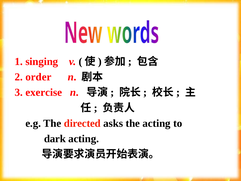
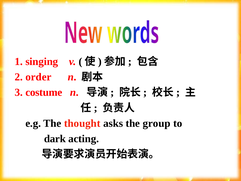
exercise: exercise -> costume (44, 92)
directed: directed -> thought (82, 123)
the acting: acting -> group (157, 123)
